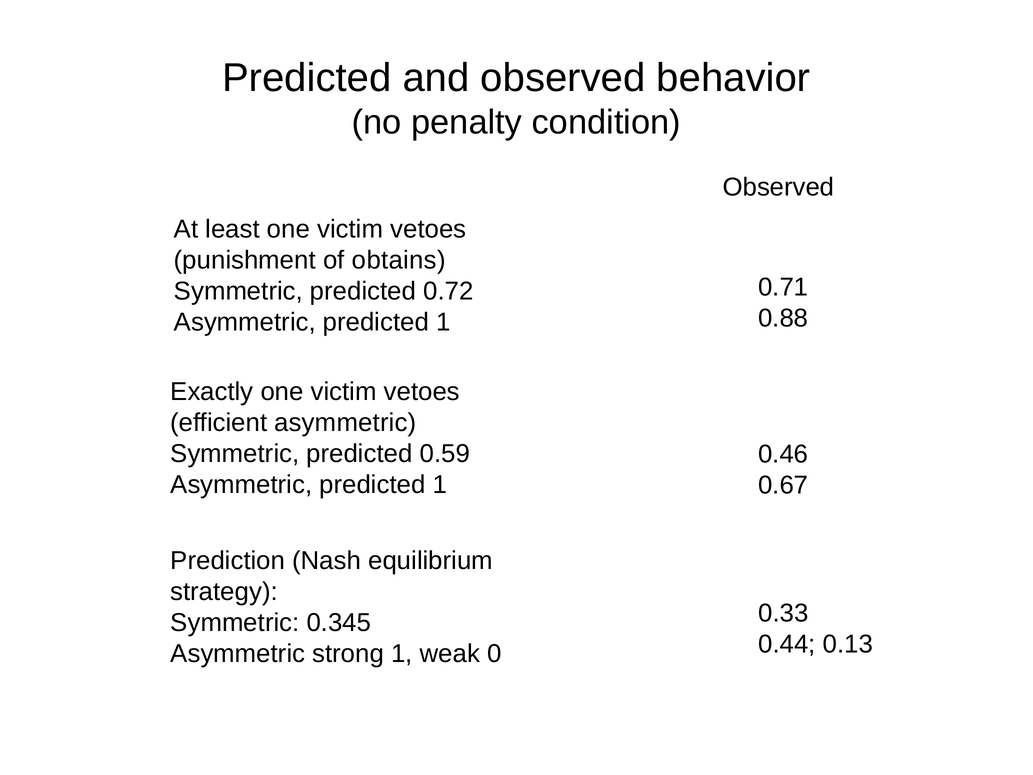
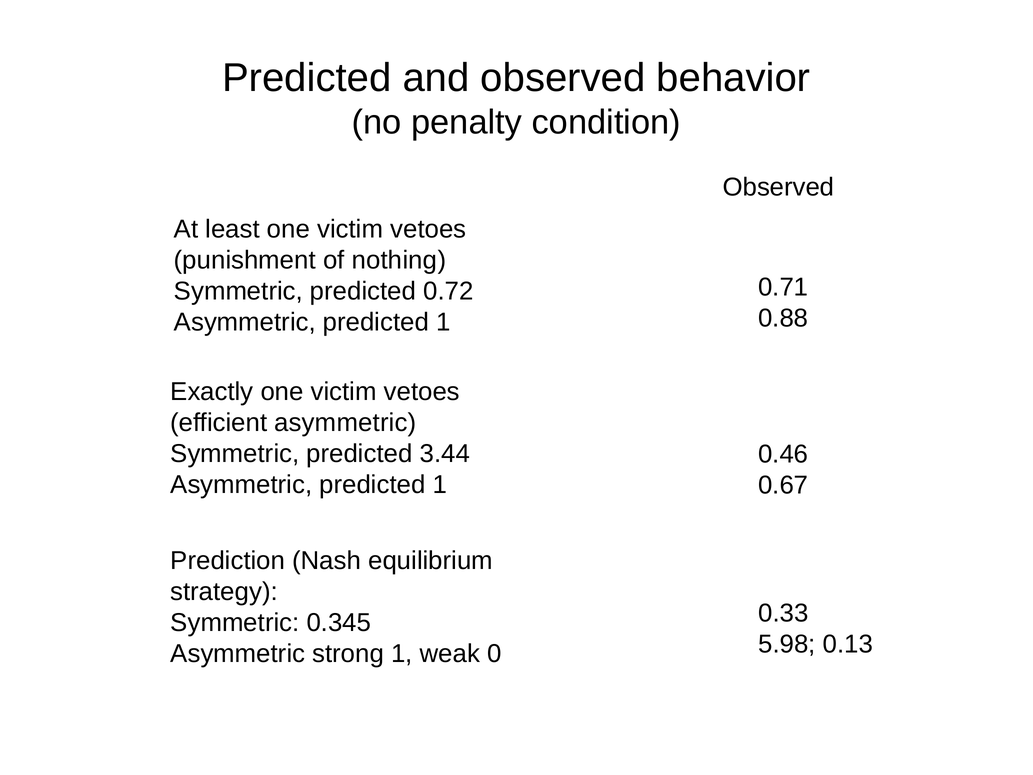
obtains: obtains -> nothing (399, 260)
0.59: 0.59 -> 3.44 (445, 454)
0.44: 0.44 -> 5.98 (787, 644)
